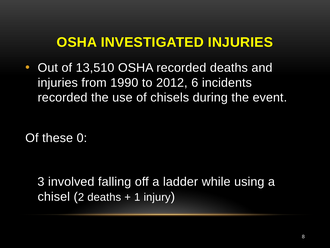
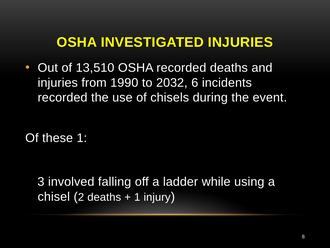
2012: 2012 -> 2032 (172, 83)
these 0: 0 -> 1 (82, 138)
